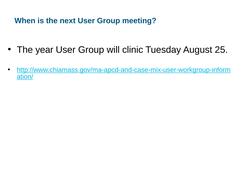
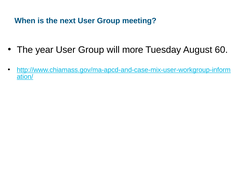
clinic: clinic -> more (133, 50)
25: 25 -> 60 (221, 50)
